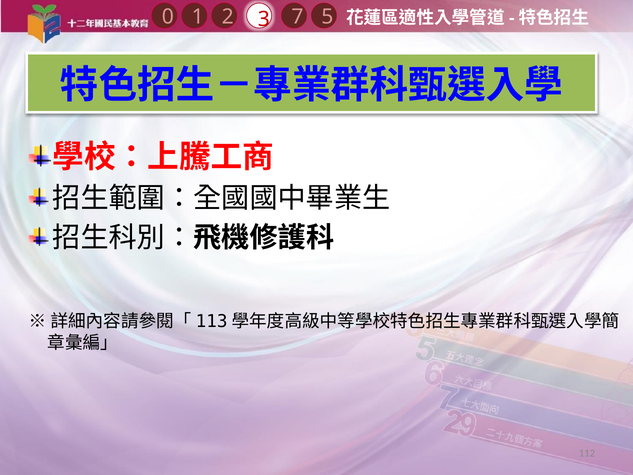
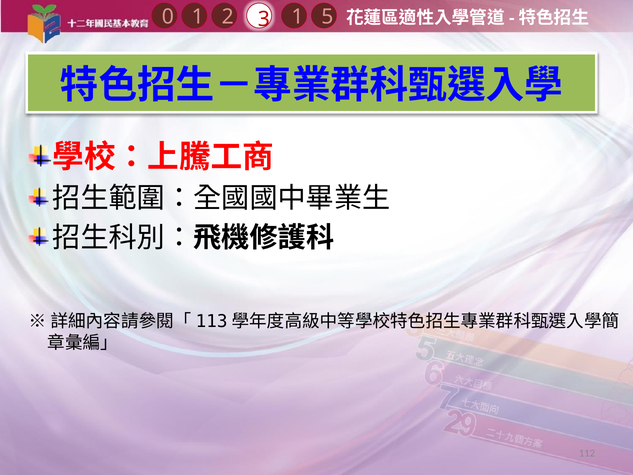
1 7: 7 -> 1 (297, 17)
